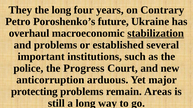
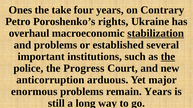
They: They -> Ones (20, 10)
the long: long -> take (61, 10)
future: future -> rights (113, 22)
the underline: none -> present (168, 57)
protecting: protecting -> enormous (34, 92)
remain Areas: Areas -> Years (158, 92)
